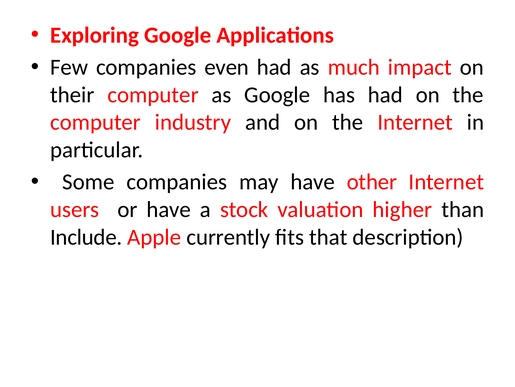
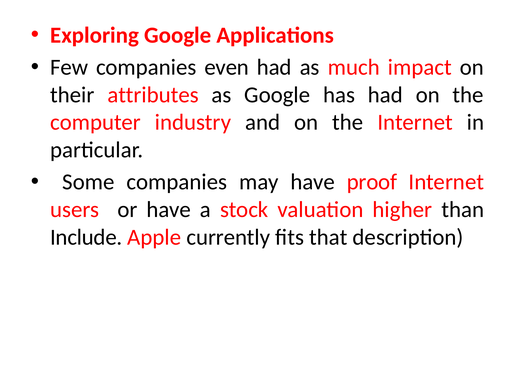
their computer: computer -> attributes (153, 95)
other: other -> proof (372, 182)
